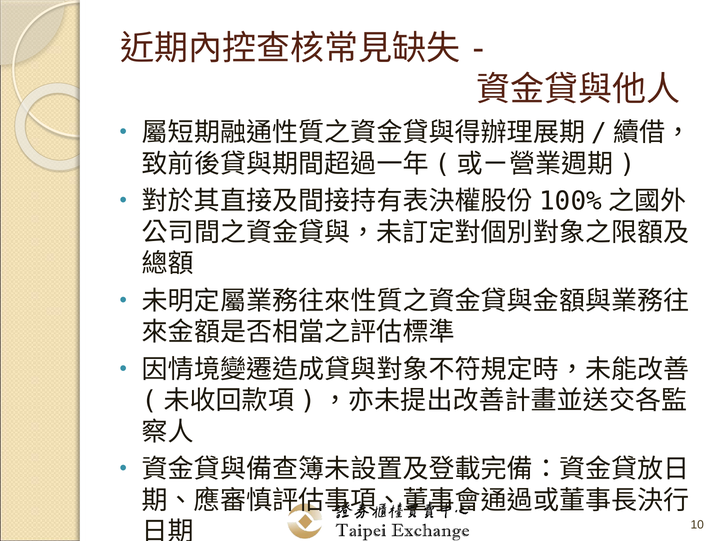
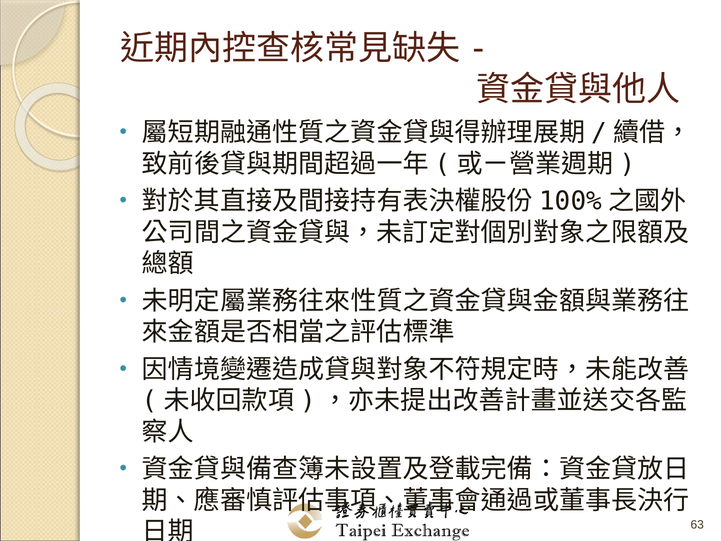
10: 10 -> 63 (697, 525)
